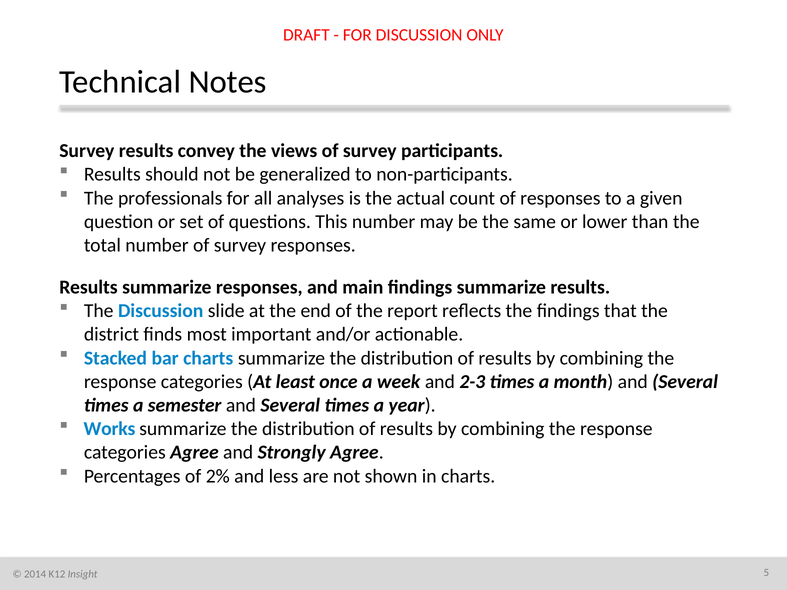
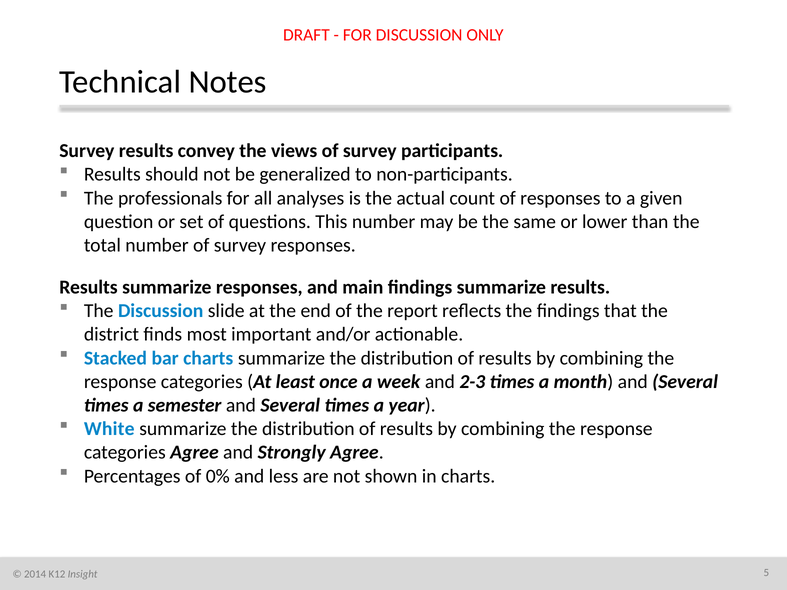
Works: Works -> White (109, 429)
2%: 2% -> 0% (218, 476)
